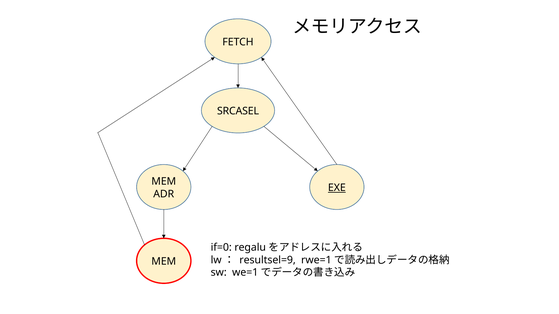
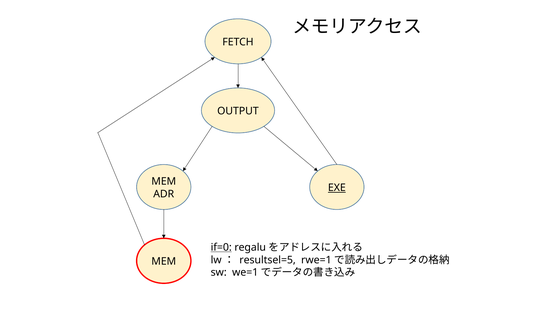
SRCASEL: SRCASEL -> OUTPUT (238, 111)
if=0 underline: none -> present (221, 248)
resultsel=9: resultsel=9 -> resultsel=5 (268, 260)
